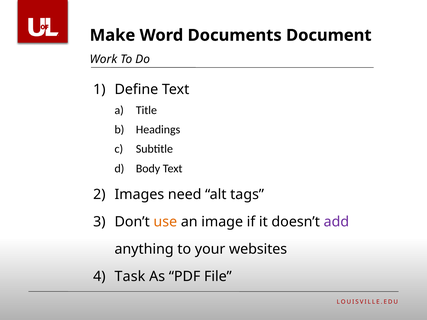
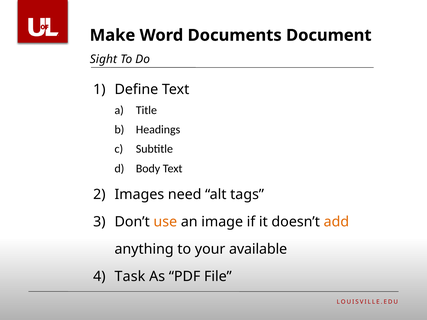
Work: Work -> Sight (103, 59)
add colour: purple -> orange (336, 222)
websites: websites -> available (258, 249)
